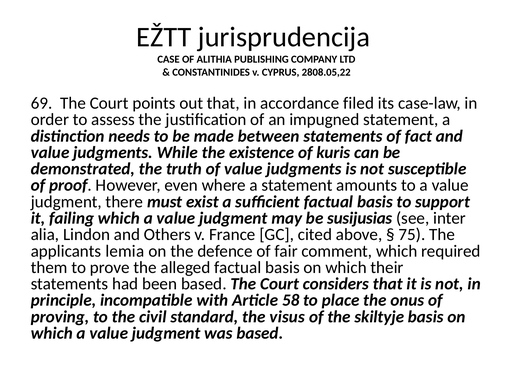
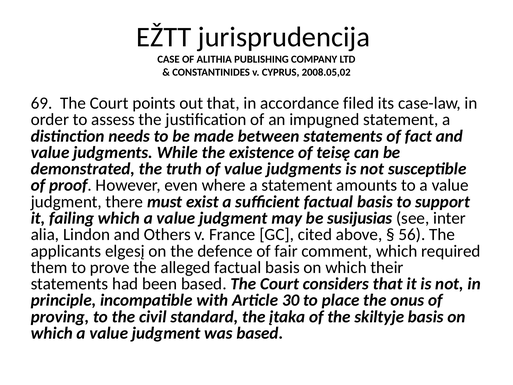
2808.05,22: 2808.05,22 -> 2008.05,02 (326, 72)
kuris: kuris -> teisę (333, 152)
75: 75 -> 56 (412, 234)
lemia: lemia -> elgesį (125, 251)
58: 58 -> 30 (291, 300)
visus: visus -> įtaka (287, 317)
